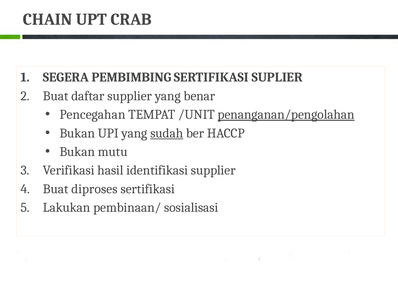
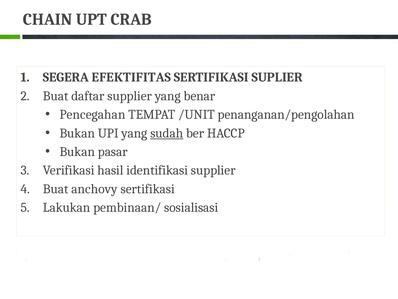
PEMBIMBING: PEMBIMBING -> EFEKTIFITAS (131, 77)
penanganan/pengolahan underline: present -> none (286, 114)
mutu: mutu -> pasar (113, 151)
diproses: diproses -> anchovy (94, 189)
